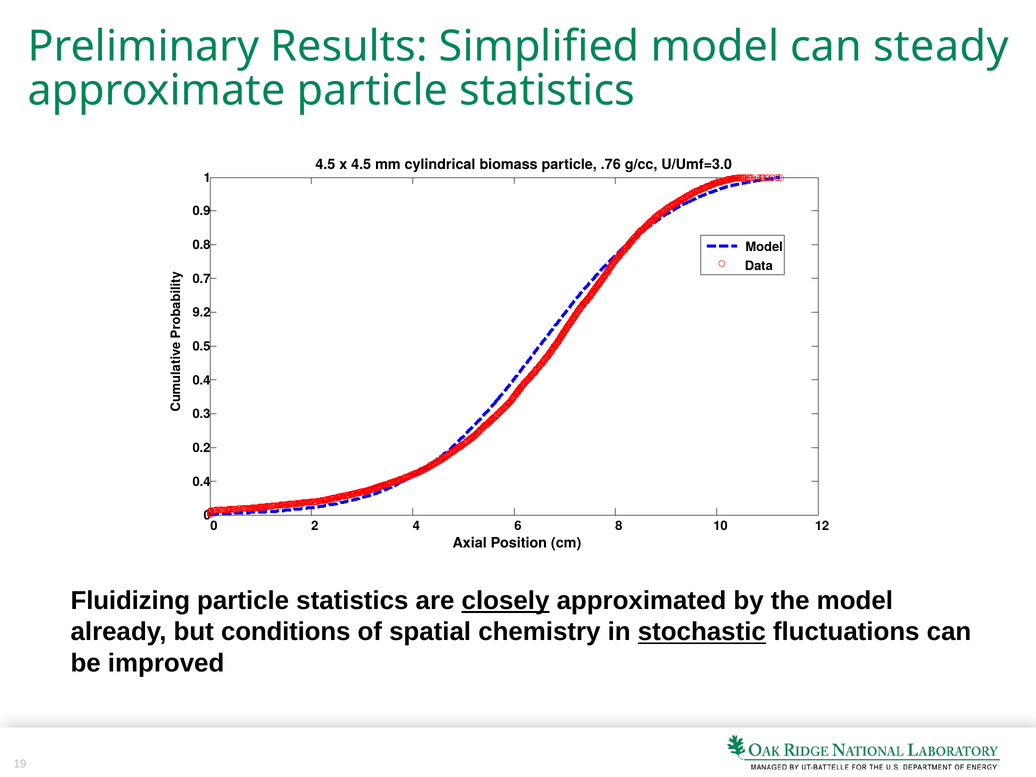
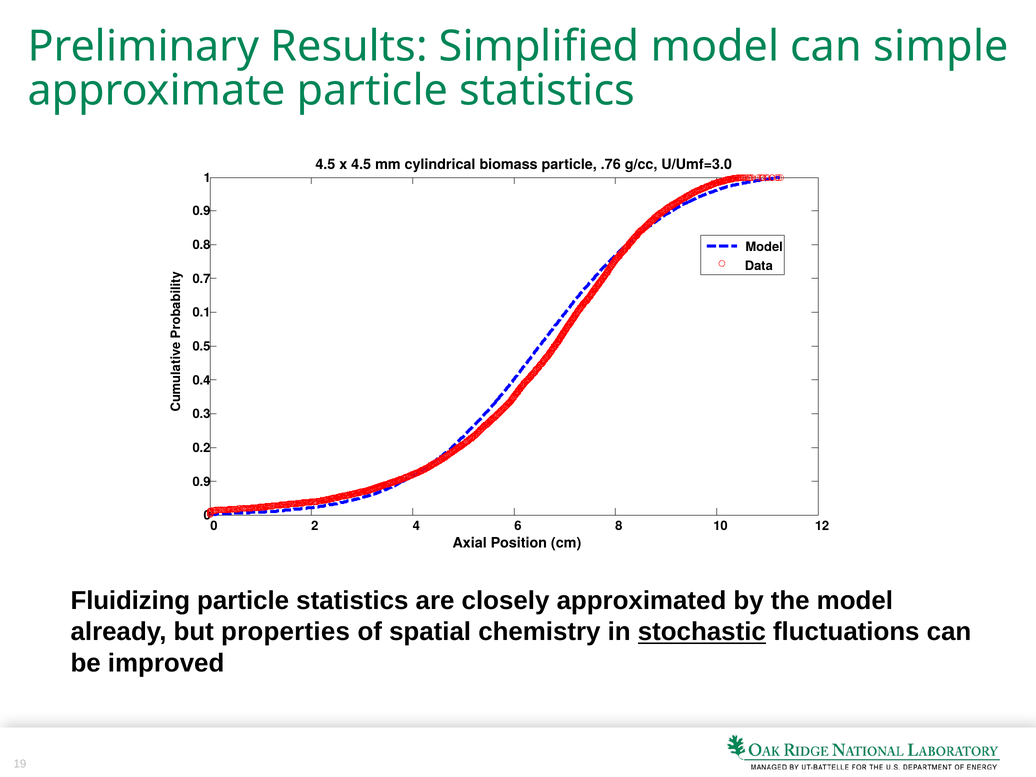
steady: steady -> simple (941, 46)
9.2: 9.2 -> 0.1 (201, 313)
0.4: 0.4 -> 0.9 (201, 482)
closely underline: present -> none (506, 601)
conditions: conditions -> properties (286, 632)
